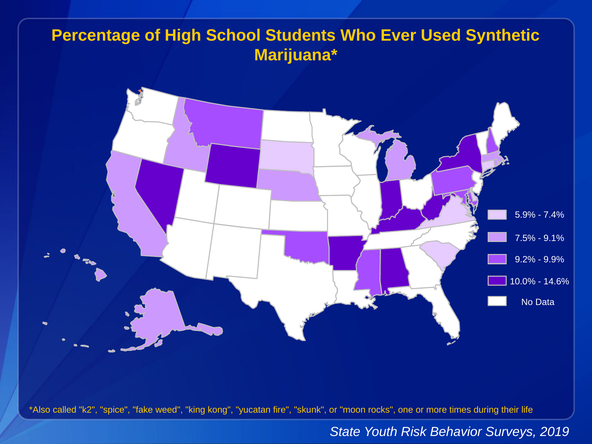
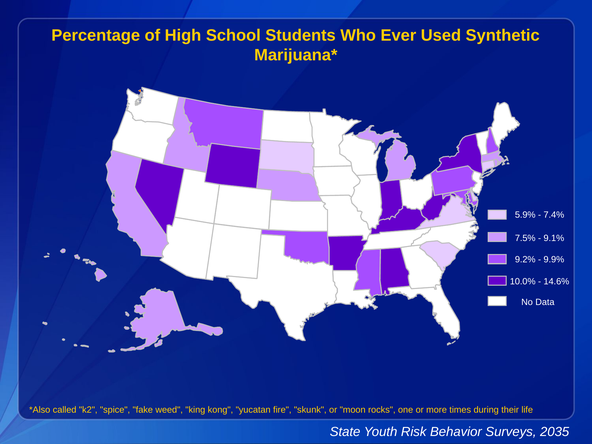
2019: 2019 -> 2035 (555, 432)
